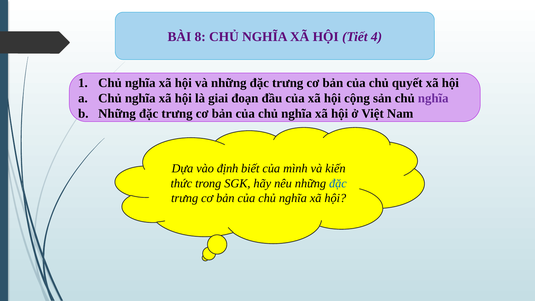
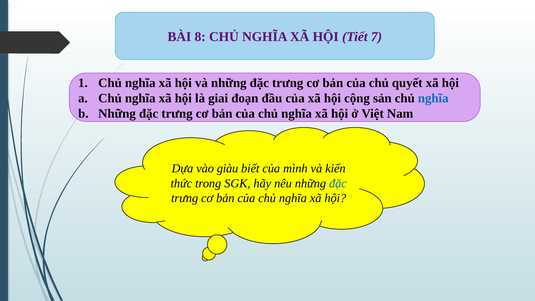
4: 4 -> 7 (376, 37)
nghĩa colour: purple -> blue (433, 98)
định: định -> giàu (228, 169)
